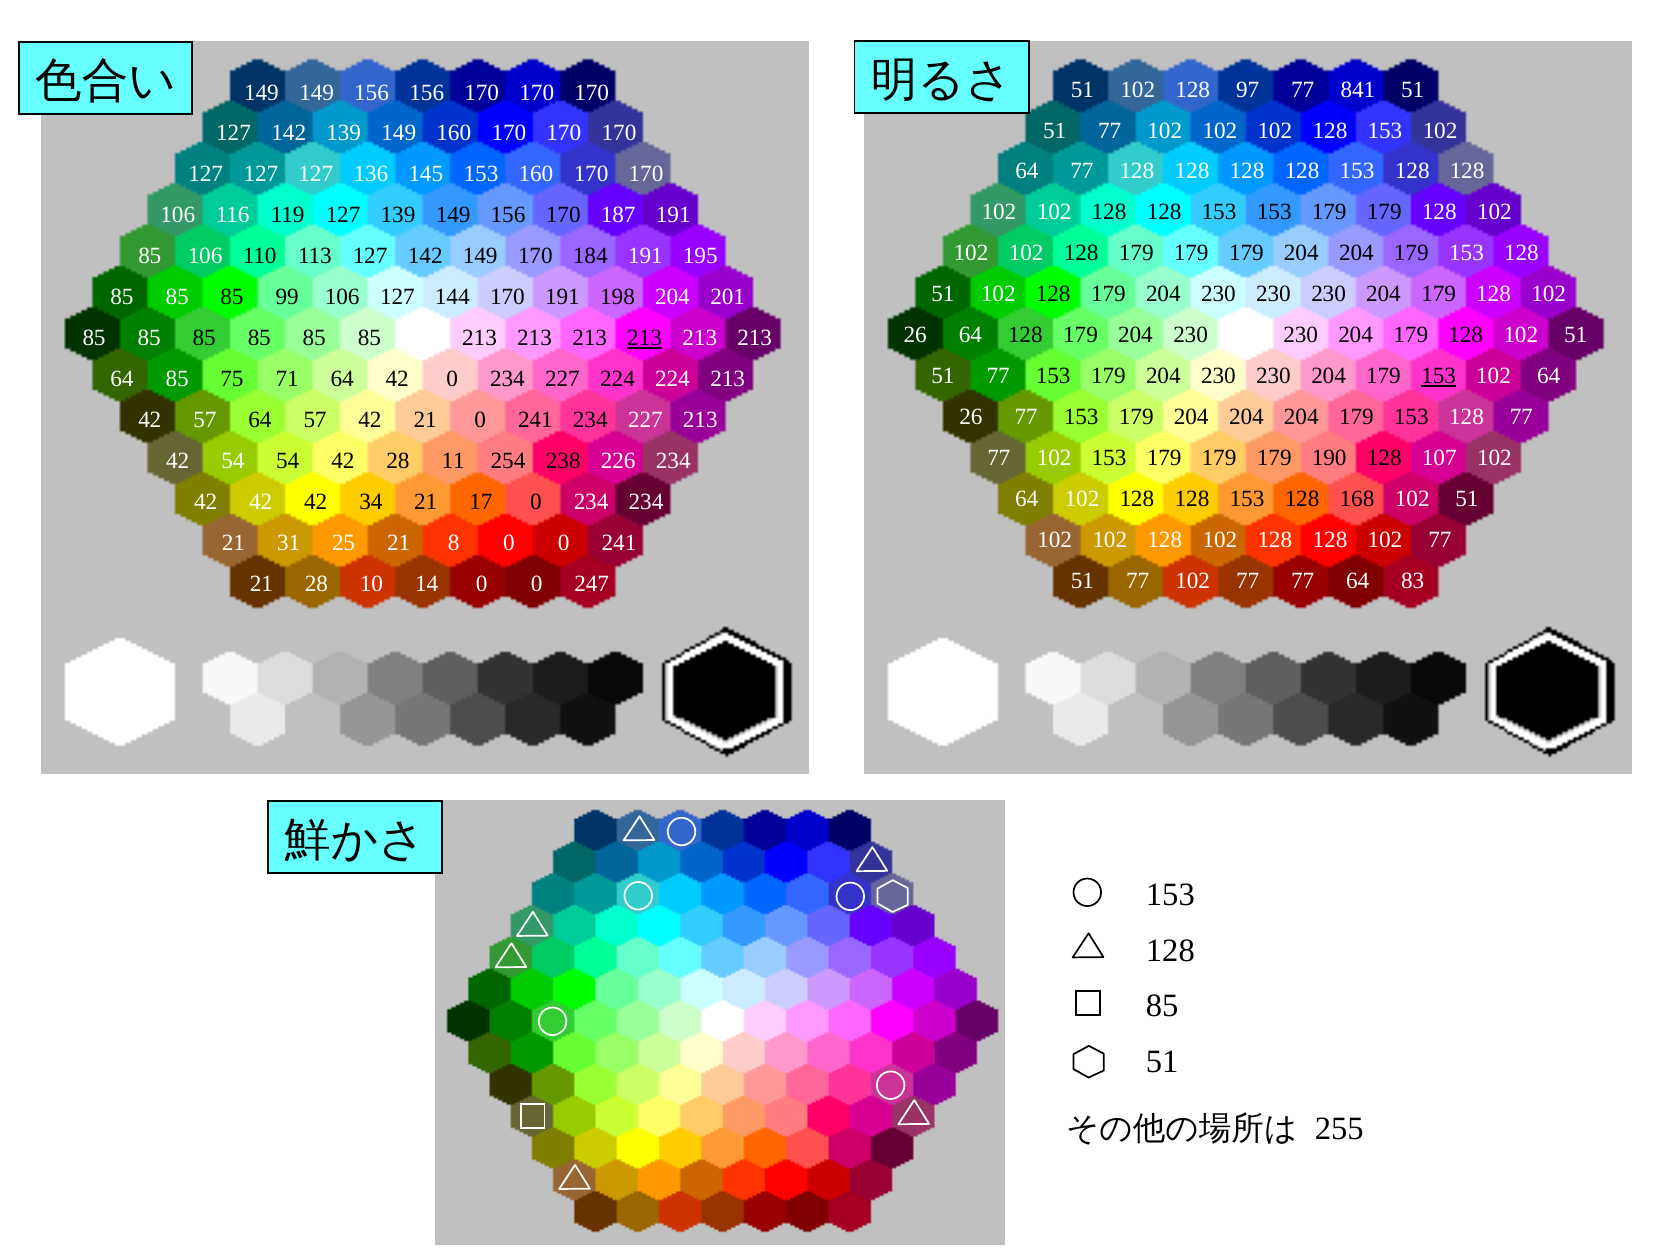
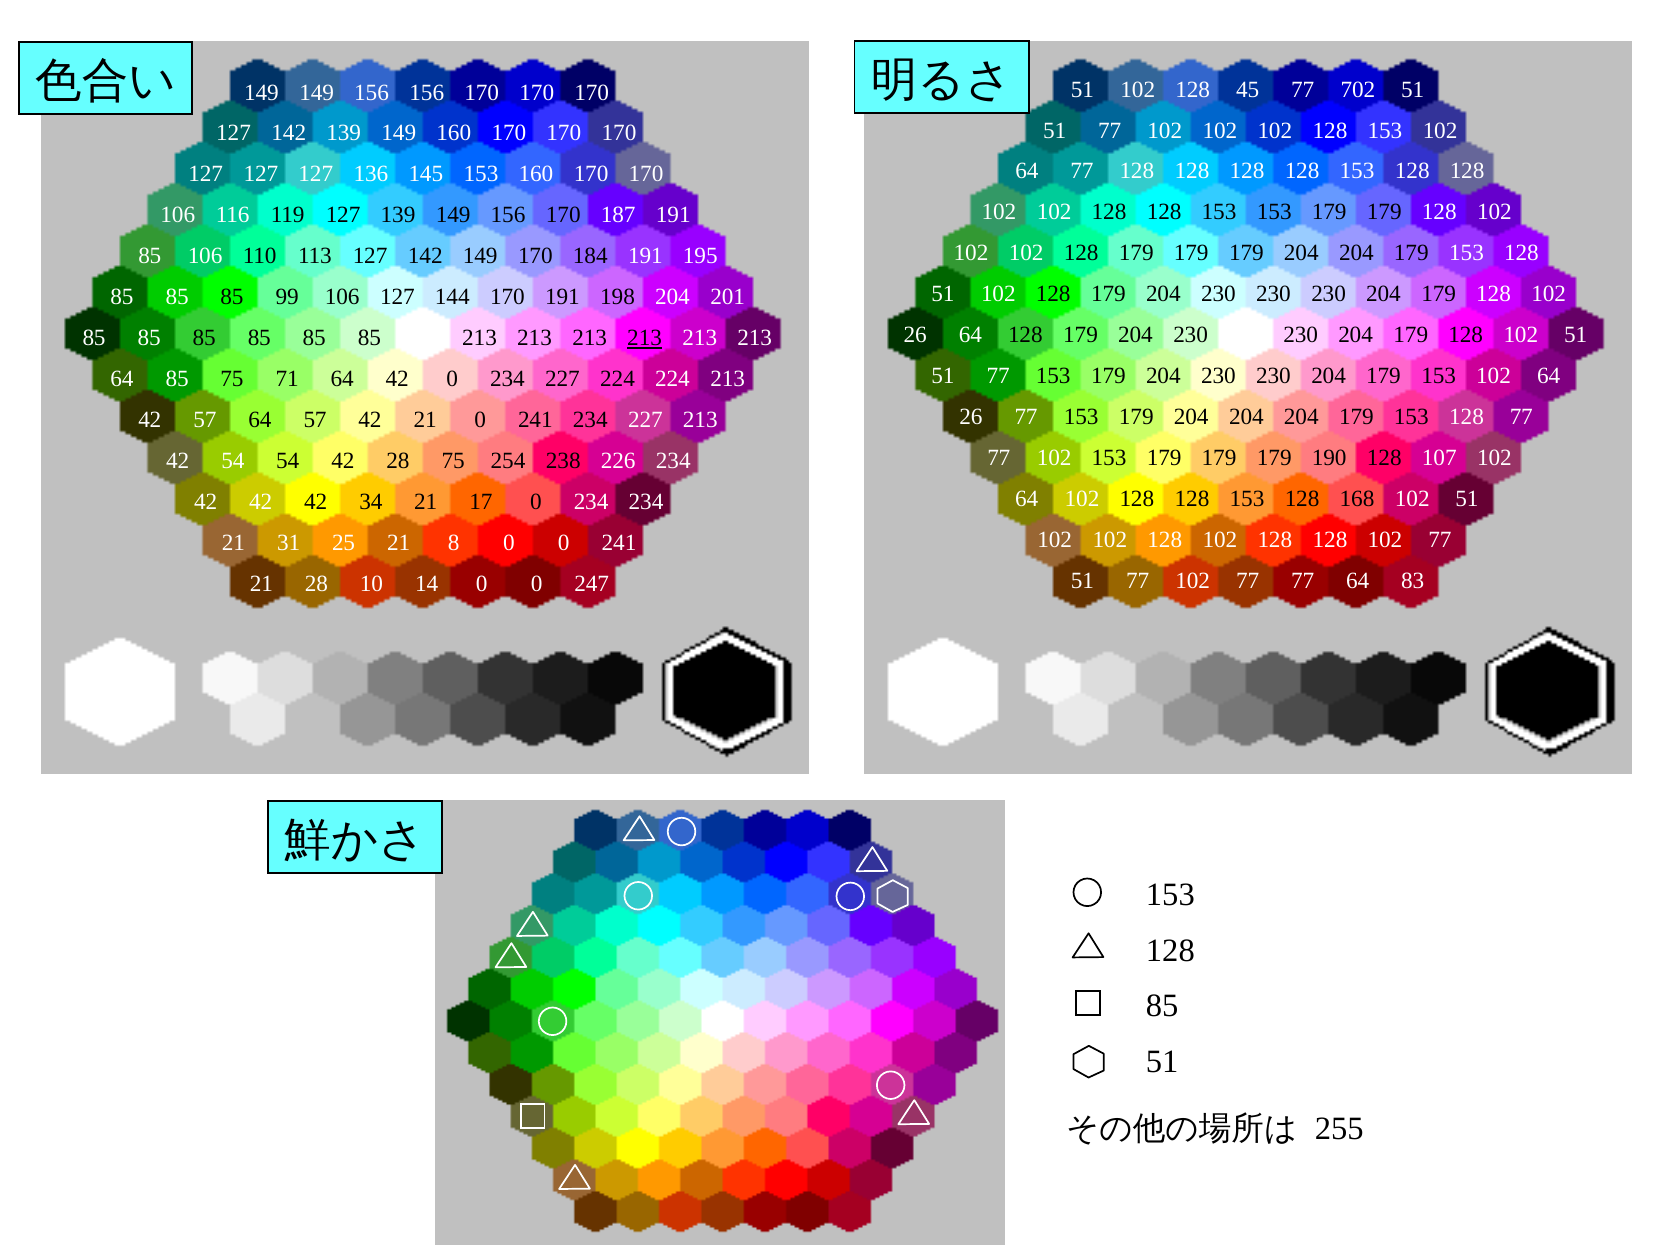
97: 97 -> 45 (1248, 89)
841: 841 -> 702 (1358, 89)
153 underline: present -> none (1439, 376)
28 11: 11 -> 75 (453, 461)
